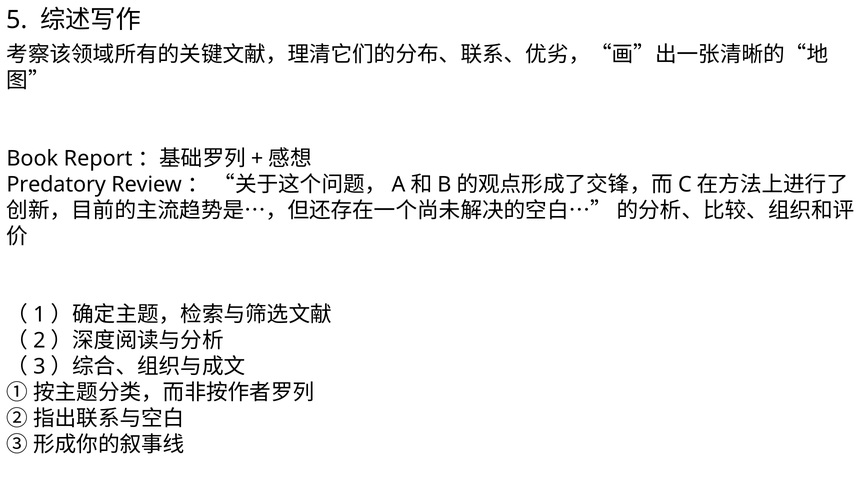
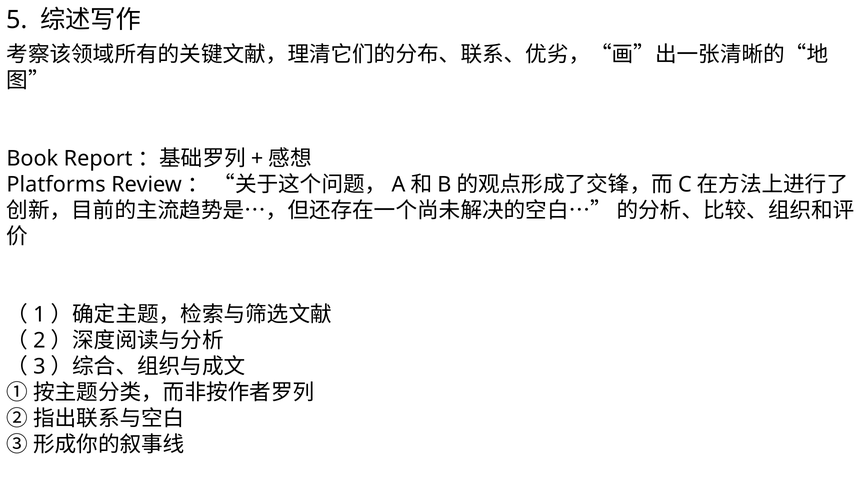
Predatory: Predatory -> Platforms (56, 185)
